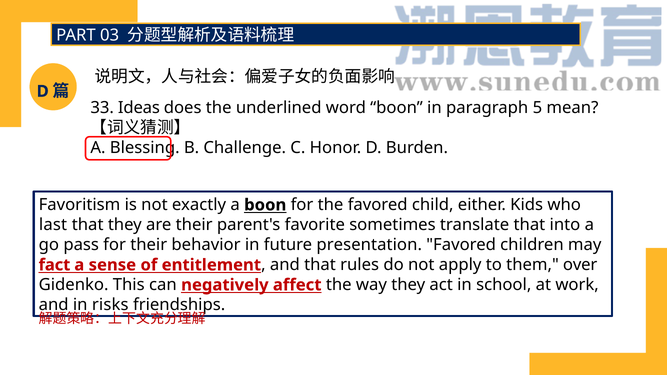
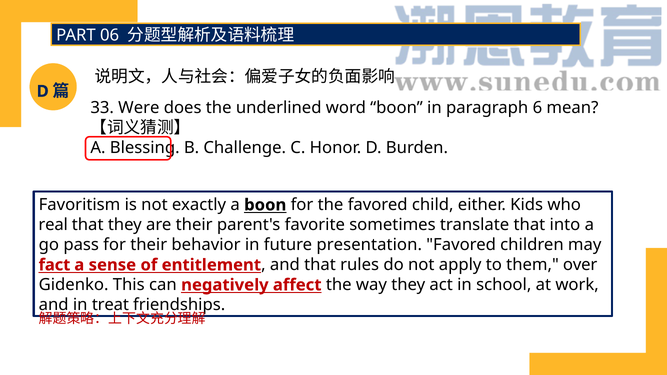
03: 03 -> 06 (110, 35)
Ideas: Ideas -> Were (139, 108)
5: 5 -> 6 (537, 108)
last: last -> real (53, 225)
risks: risks -> treat (110, 305)
